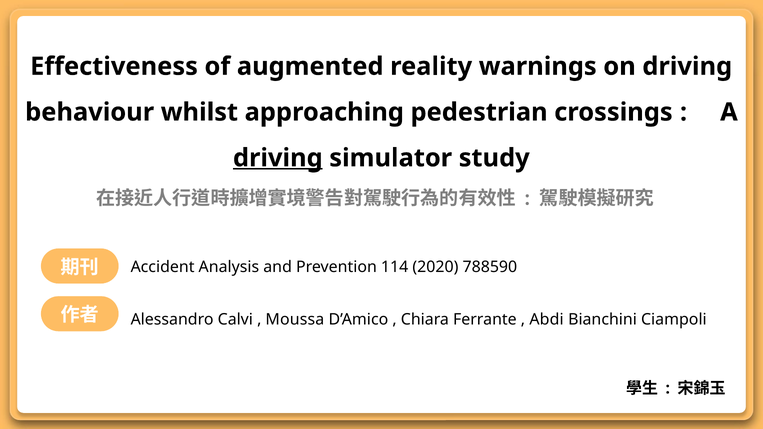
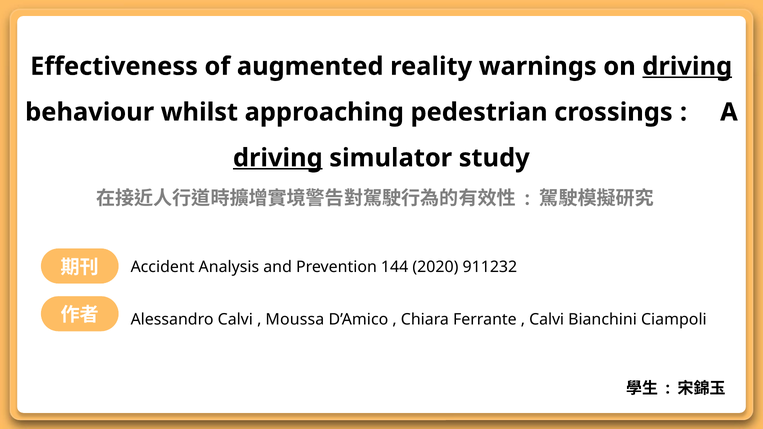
driving underline: none -> present (687, 66)
114: 114 -> 144 (395, 267)
788590: 788590 -> 911232 (490, 267)
Abdi: Abdi -> Calvi (547, 320)
